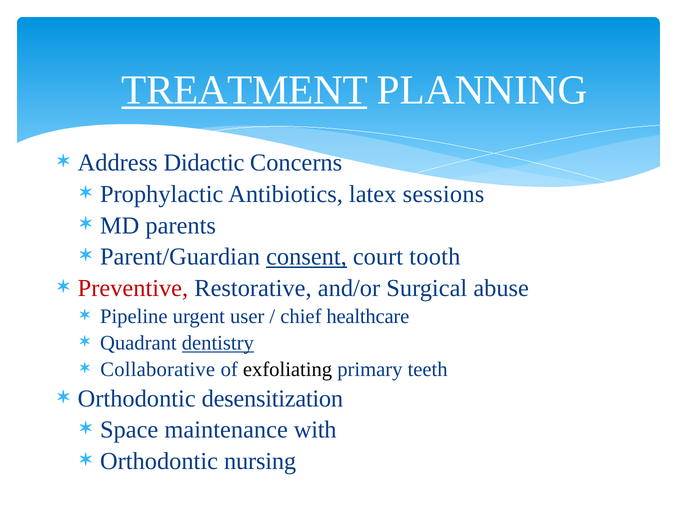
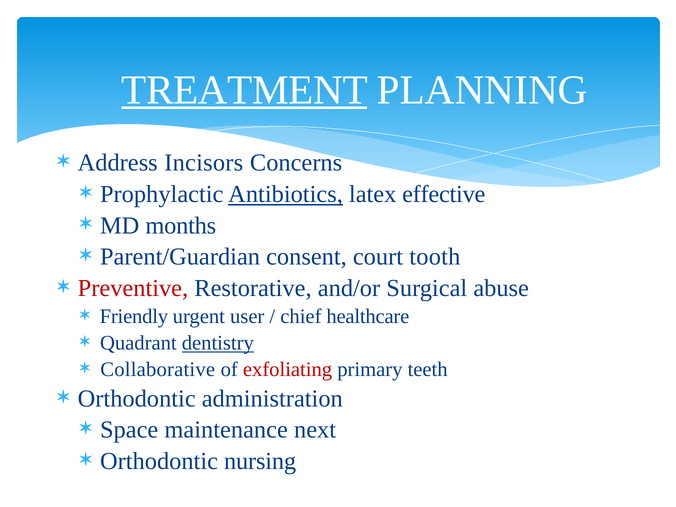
Didactic: Didactic -> Incisors (204, 163)
Antibiotics underline: none -> present (286, 194)
sessions: sessions -> effective (444, 194)
parents: parents -> months (181, 226)
consent underline: present -> none (306, 257)
Pipeline: Pipeline -> Friendly (134, 317)
exfoliating colour: black -> red (288, 369)
desensitization: desensitization -> administration (272, 399)
with: with -> next (315, 430)
